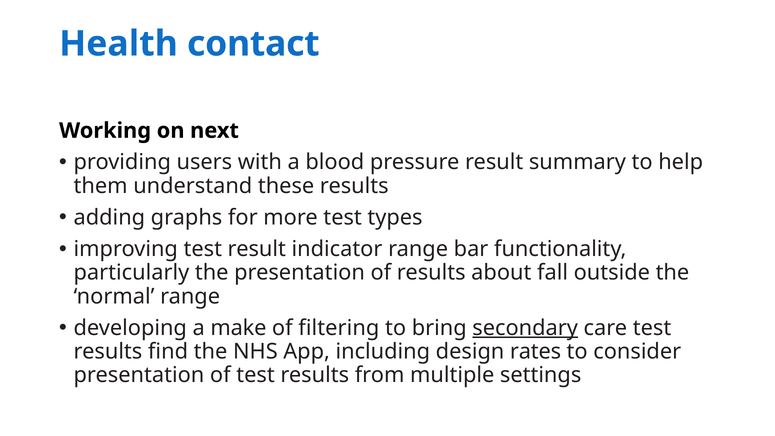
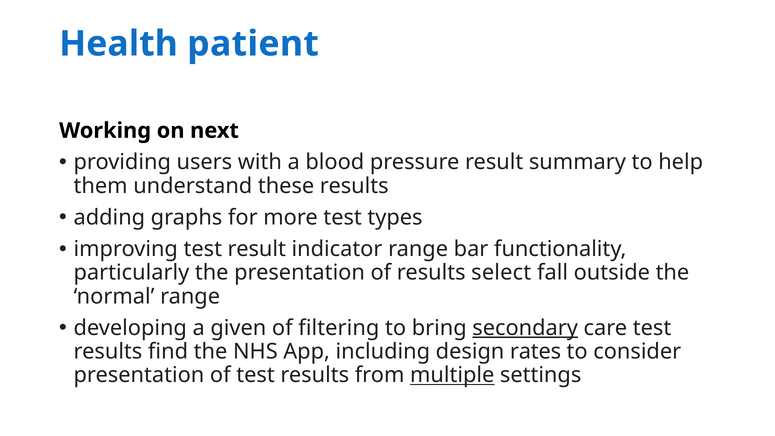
contact: contact -> patient (253, 44)
about: about -> select (501, 273)
make: make -> given (238, 328)
multiple underline: none -> present (452, 375)
